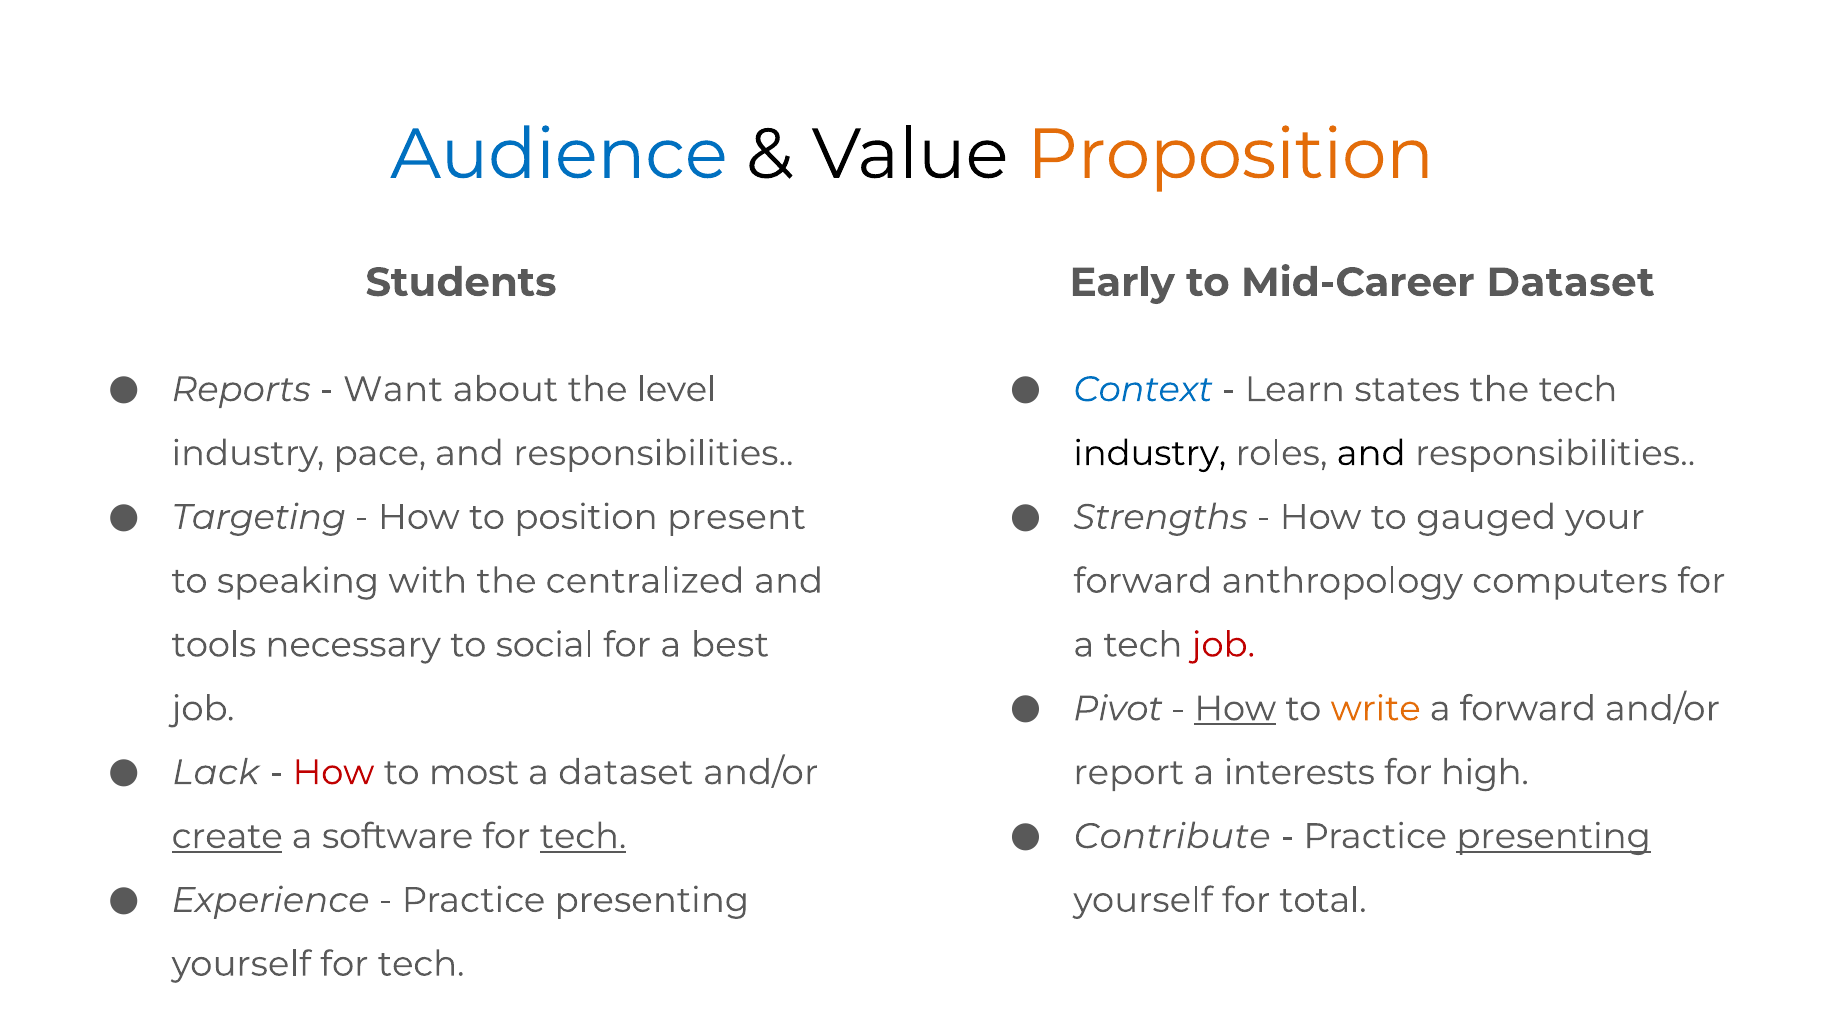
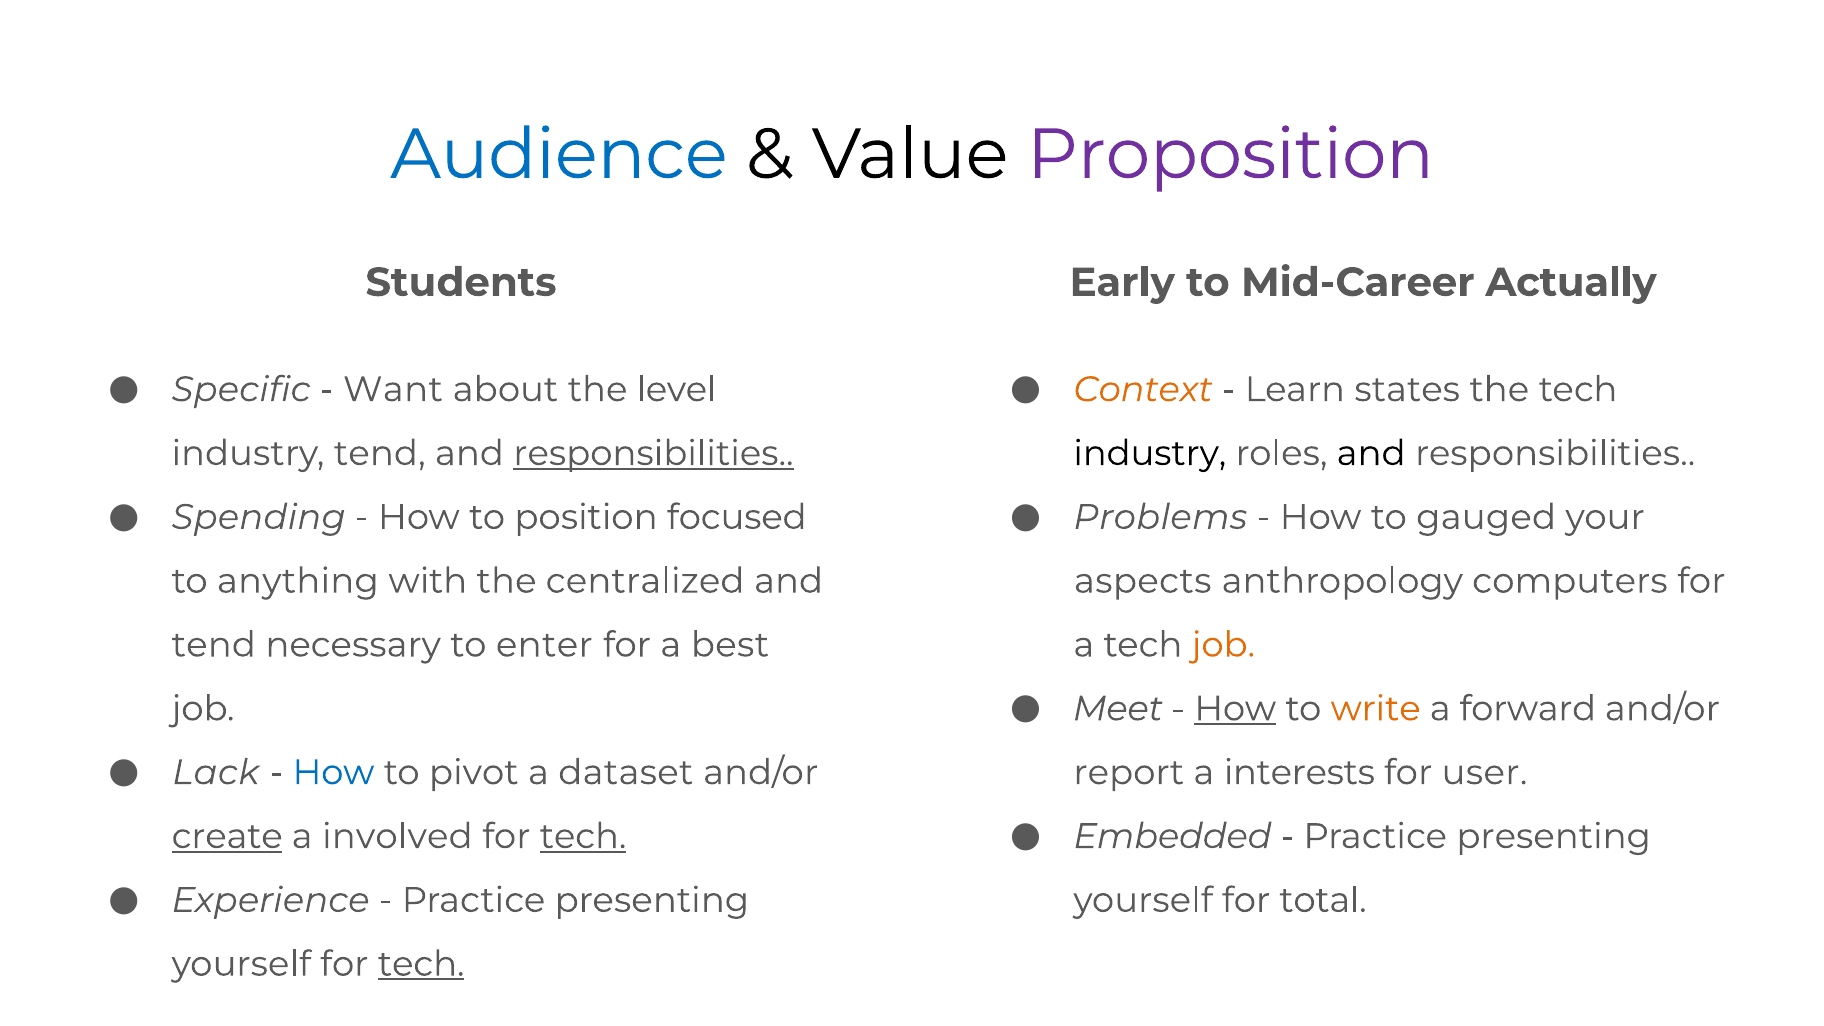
Proposition colour: orange -> purple (1231, 155)
Mid-Career Dataset: Dataset -> Actually (1571, 282)
Reports: Reports -> Specific (241, 390)
Context colour: blue -> orange (1143, 390)
industry pace: pace -> tend (380, 453)
responsibilities underline: none -> present (653, 453)
Targeting: Targeting -> Spending (259, 517)
present: present -> focused (737, 517)
Strengths: Strengths -> Problems (1160, 517)
speaking: speaking -> anything (298, 581)
forward: forward -> aspects (1143, 581)
tools: tools -> tend (214, 645)
social: social -> enter (544, 645)
job colour: red -> orange (1223, 645)
Pivot: Pivot -> Meet (1118, 709)
How colour: red -> blue (333, 773)
most: most -> pivot (474, 773)
high: high -> user (1485, 773)
Contribute: Contribute -> Embedded (1172, 836)
presenting underline: present -> none (1554, 836)
software: software -> involved (397, 836)
tech underline: none -> present (421, 964)
